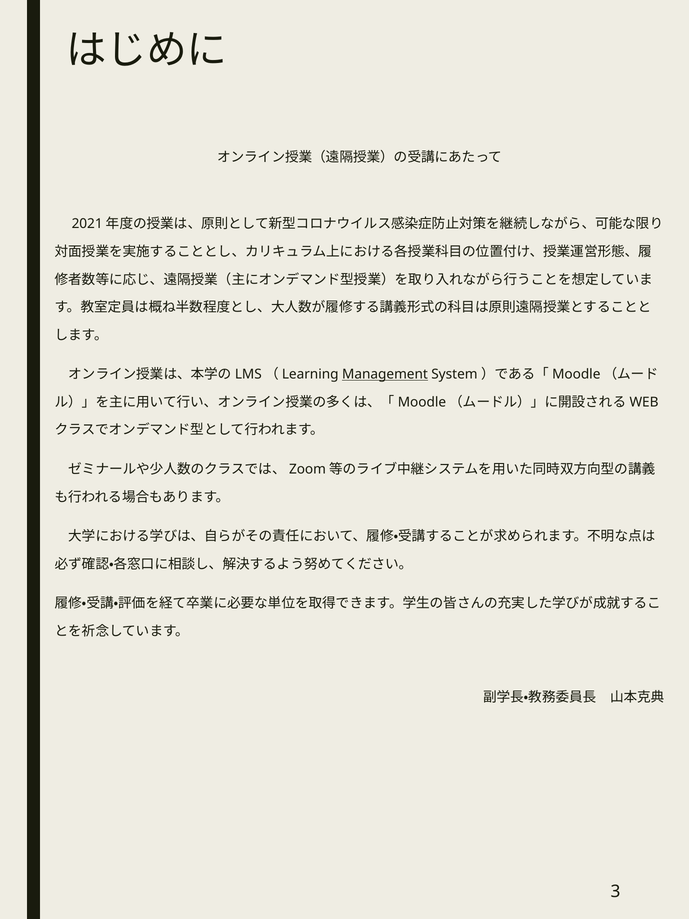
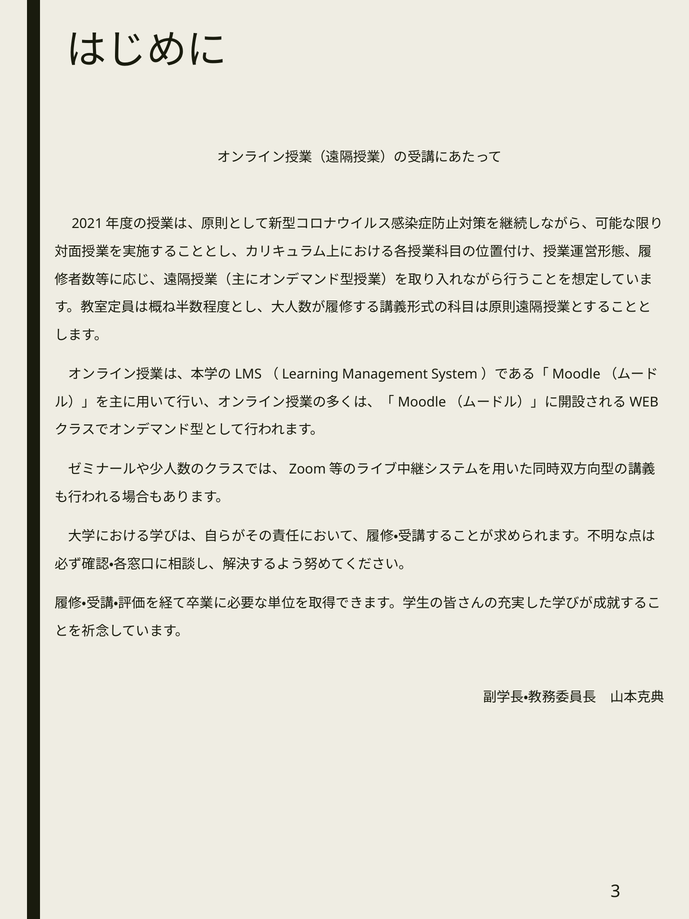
Management underline: present -> none (385, 374)
